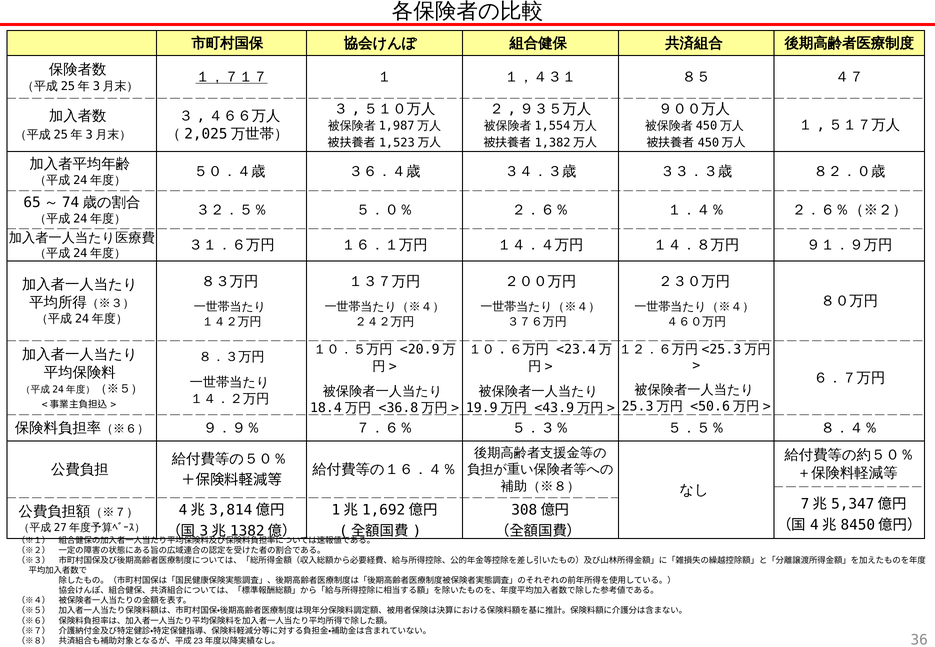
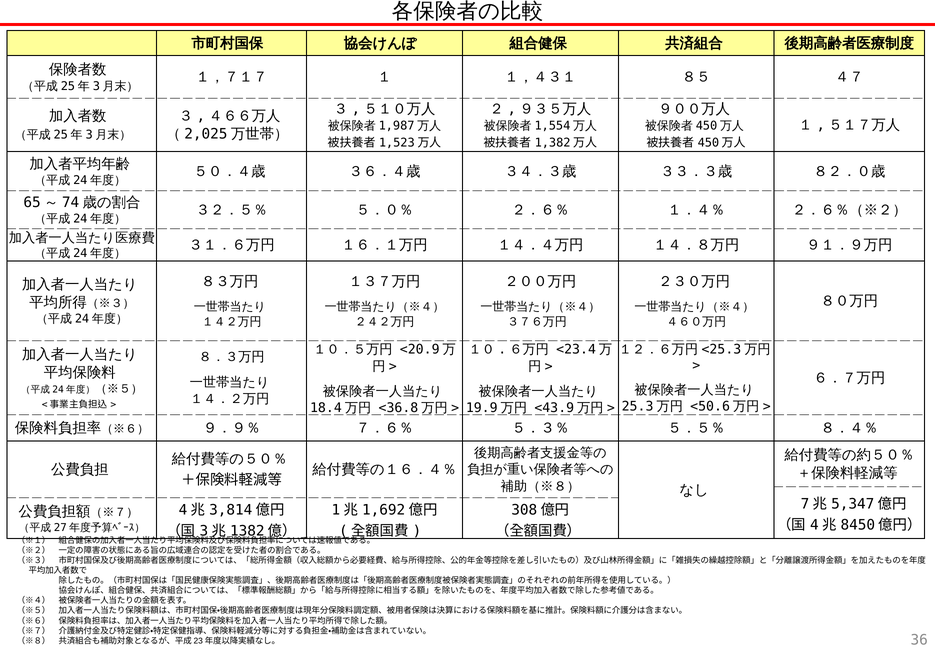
１，７１７ underline: present -> none (232, 77)
